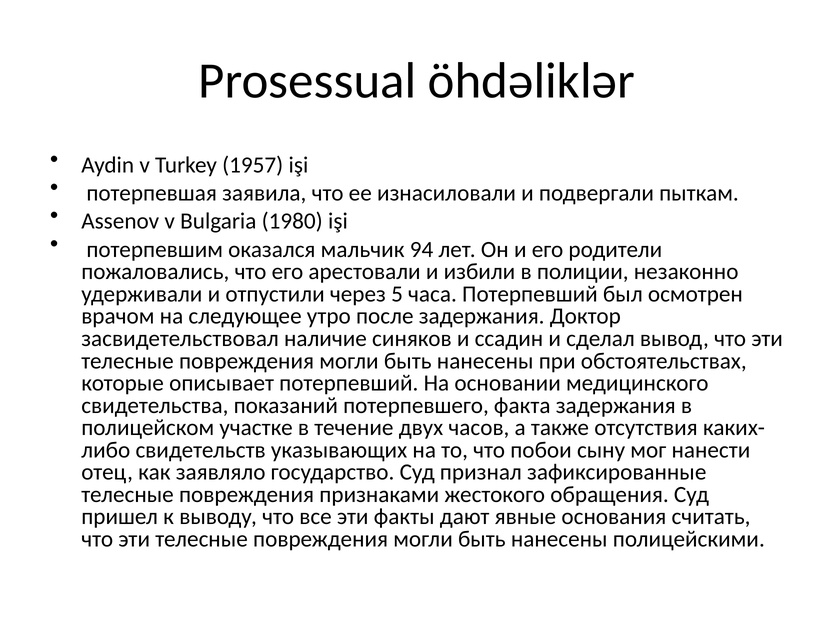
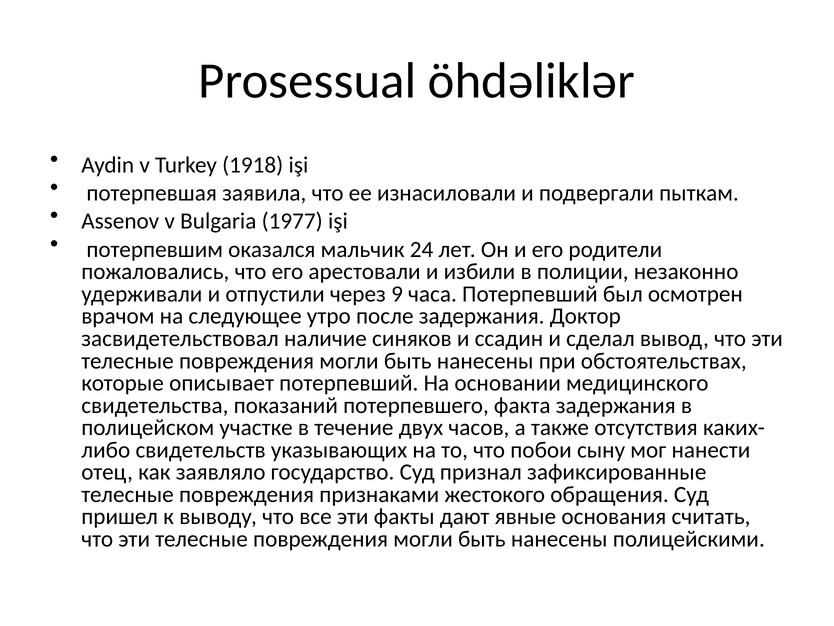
1957: 1957 -> 1918 (253, 165)
1980: 1980 -> 1977 (292, 221)
94: 94 -> 24 (422, 249)
5: 5 -> 9 (397, 294)
